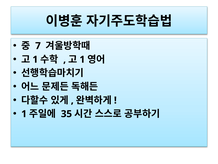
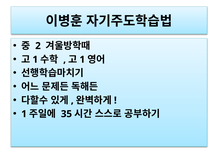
7: 7 -> 2 (38, 46)
